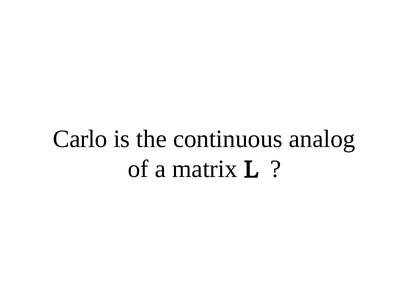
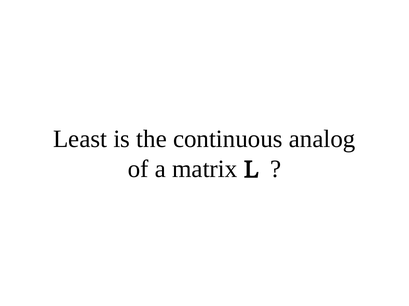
Carlo: Carlo -> Least (80, 139)
